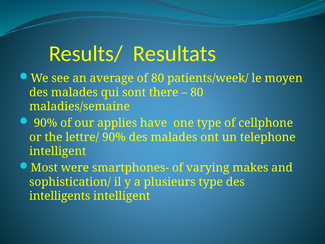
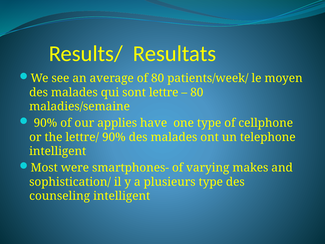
there: there -> lettre (164, 92)
intelligents: intelligents -> counseling (60, 196)
